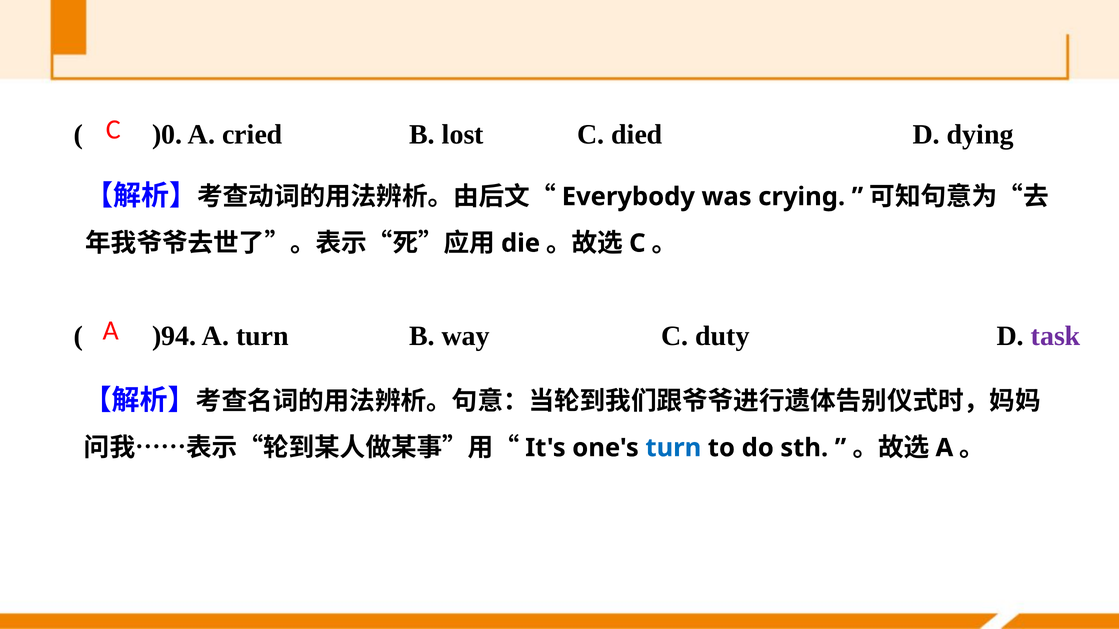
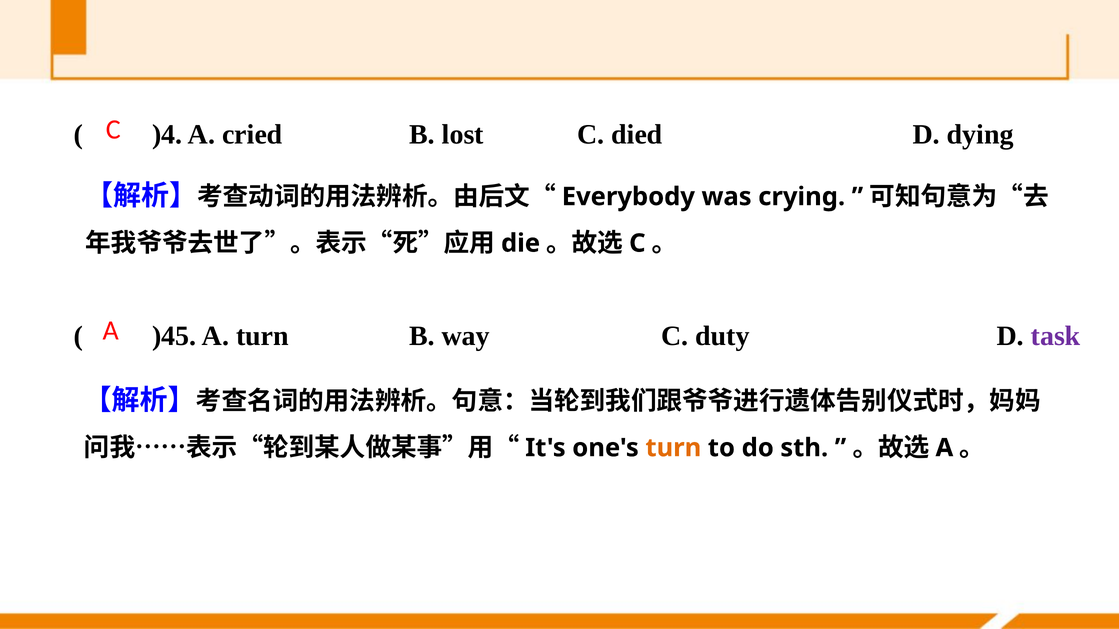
)0: )0 -> )4 (167, 135)
)94: )94 -> )45 (174, 336)
turn colour: blue -> orange (673, 448)
